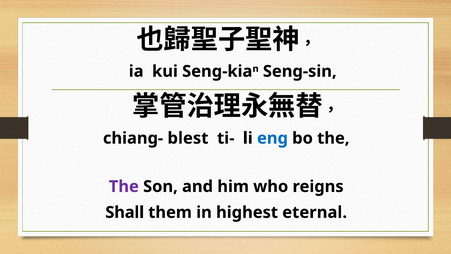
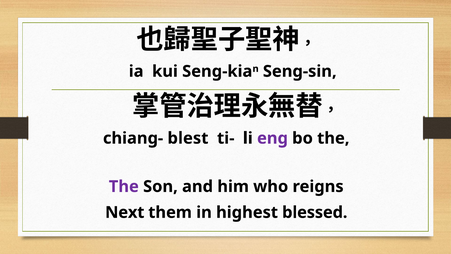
eng colour: blue -> purple (272, 138)
Shall: Shall -> Next (125, 212)
eternal: eternal -> blessed (315, 212)
